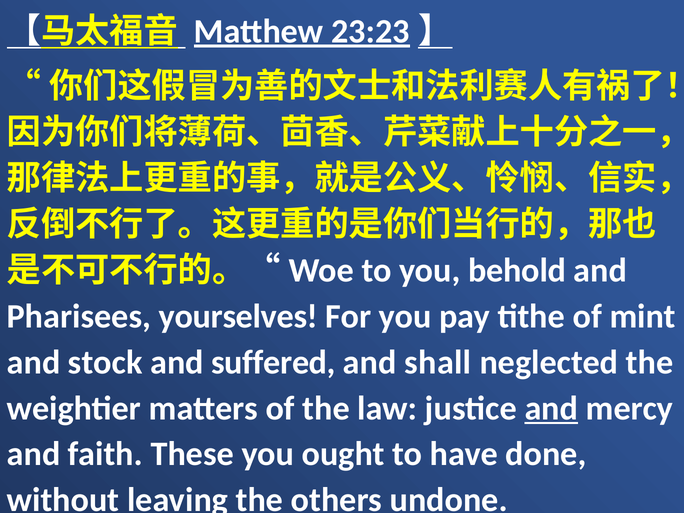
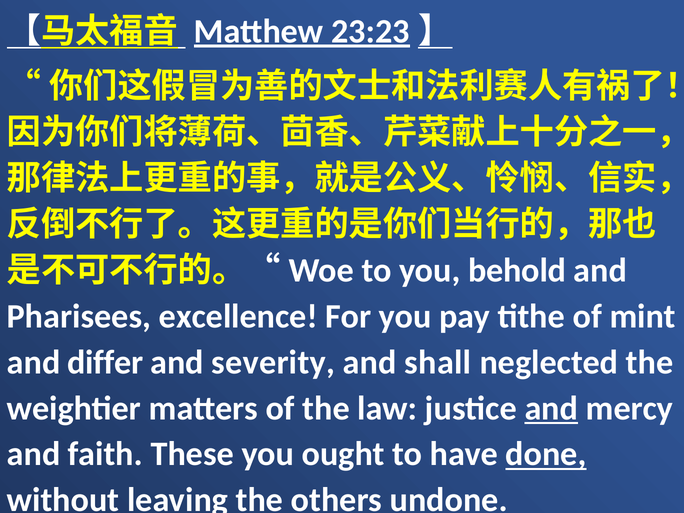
yourselves: yourselves -> excellence (238, 316)
stock: stock -> differ (105, 362)
suffered: suffered -> severity (273, 362)
done underline: none -> present (546, 454)
